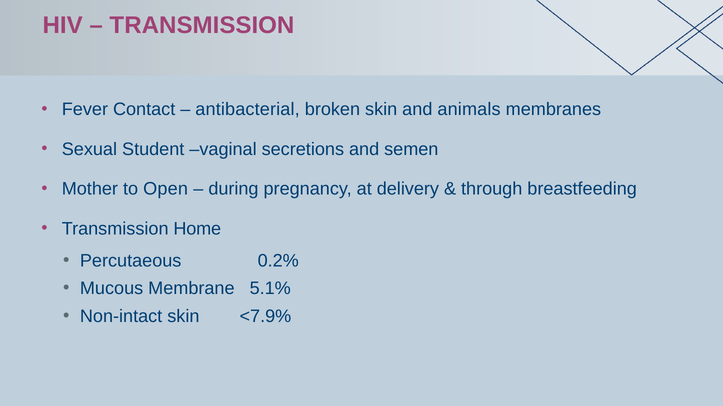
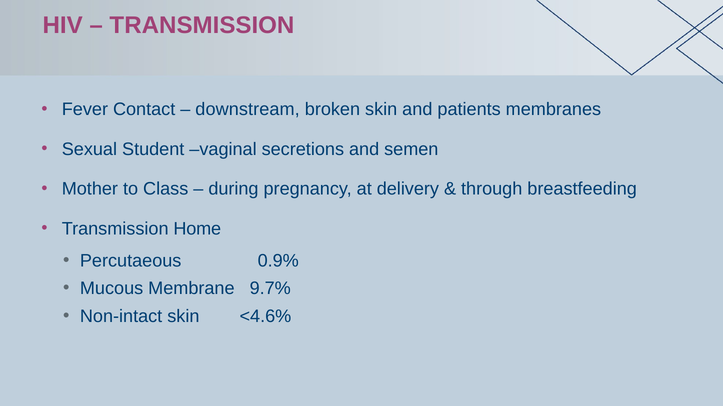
antibacterial: antibacterial -> downstream (248, 110)
animals: animals -> patients (469, 110)
Open: Open -> Class (166, 189)
0.2%: 0.2% -> 0.9% (278, 261)
5.1%: 5.1% -> 9.7% (270, 289)
<7.9%: <7.9% -> <4.6% (265, 317)
